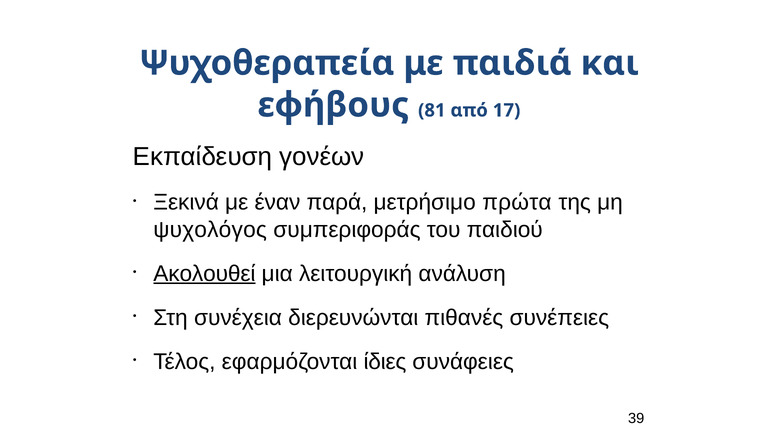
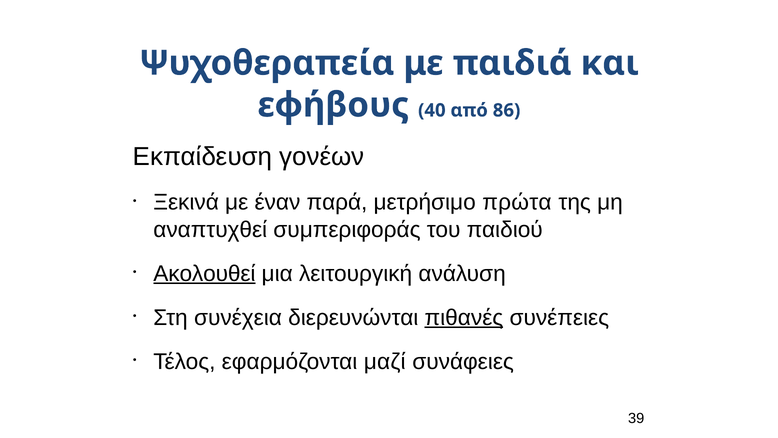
81: 81 -> 40 (432, 110)
17: 17 -> 86 (507, 110)
ψυχολόγος: ψυχολόγος -> αναπτυχθεί (210, 229)
πιθανές underline: none -> present (464, 317)
ίδιες: ίδιες -> μαζί (385, 361)
